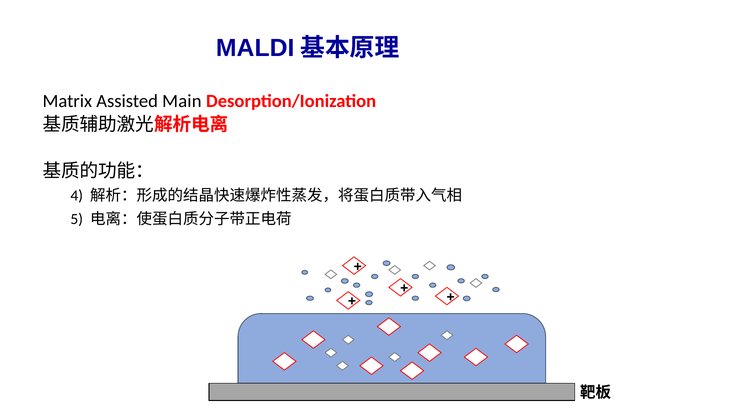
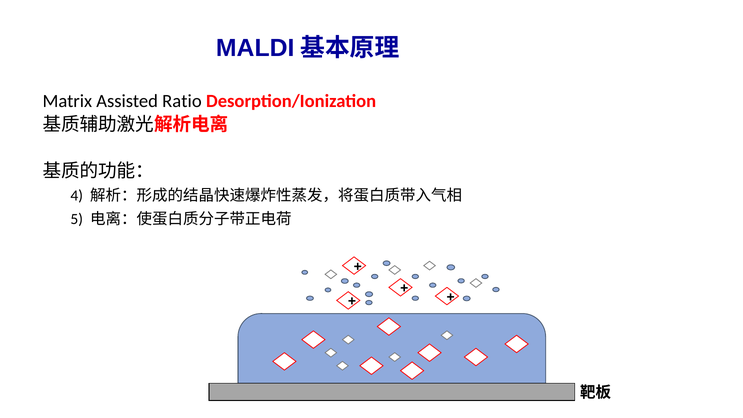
Main: Main -> Ratio (182, 101)
